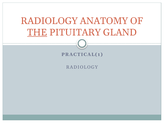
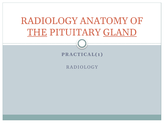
GLAND underline: none -> present (120, 32)
